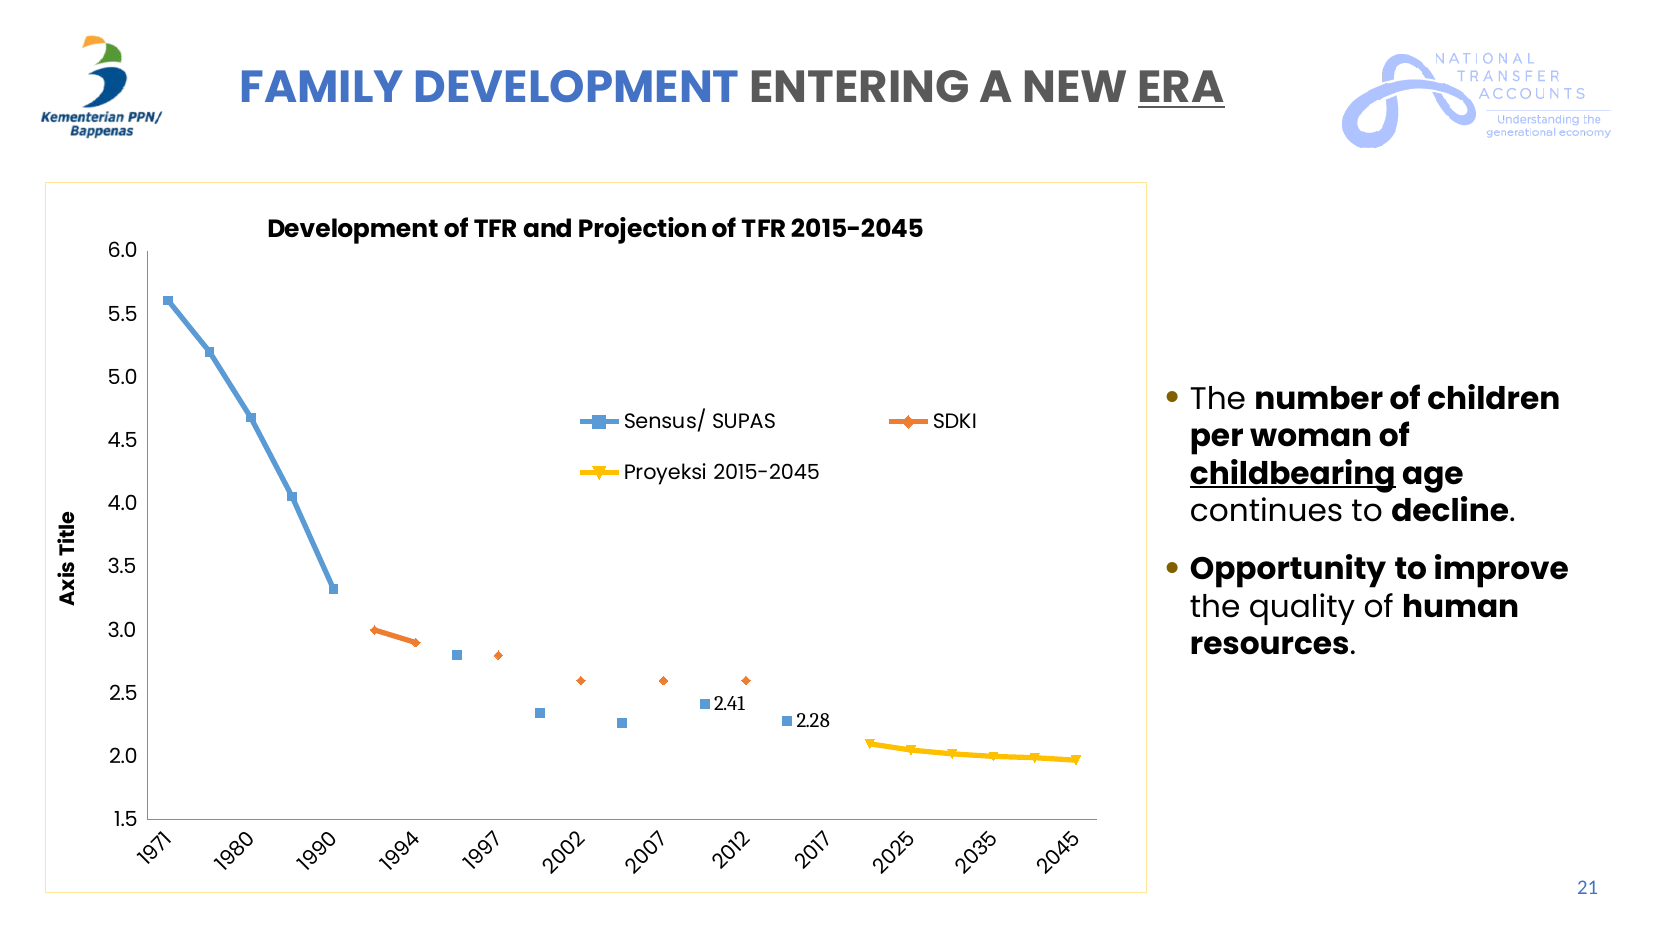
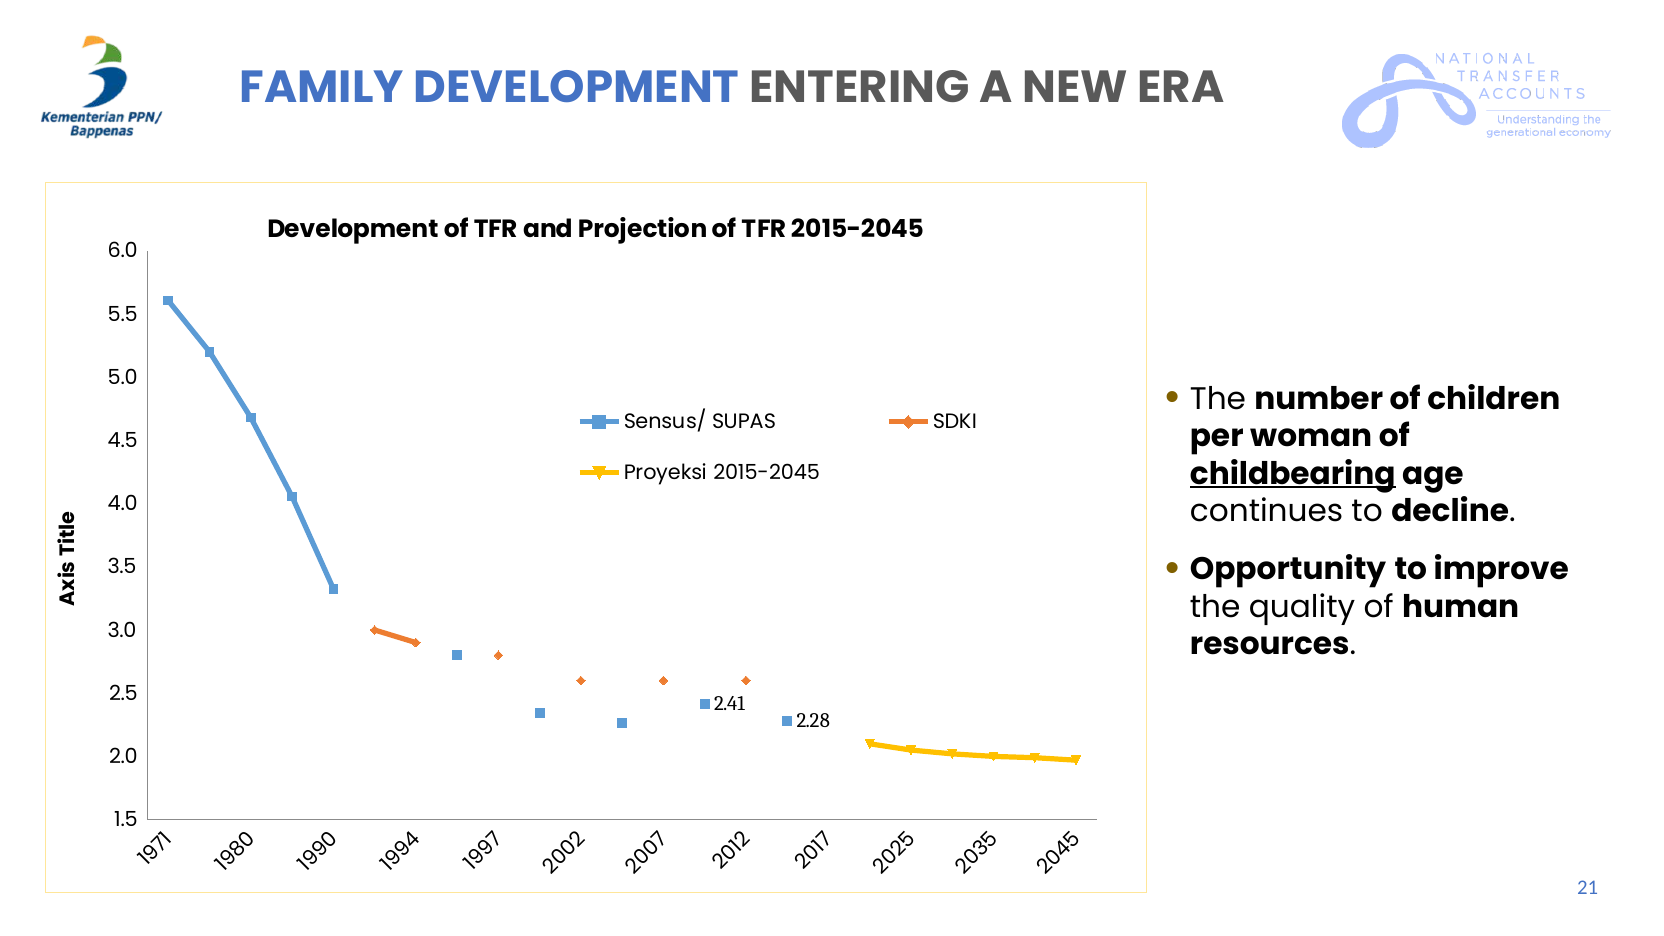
ERA underline: present -> none (1181, 87)
